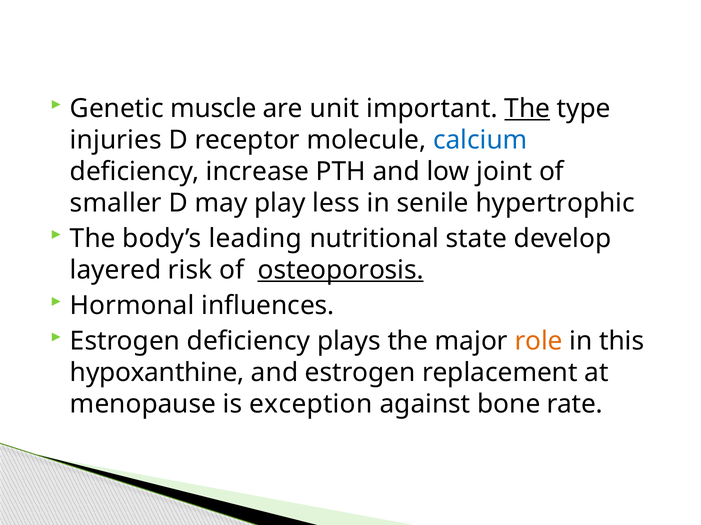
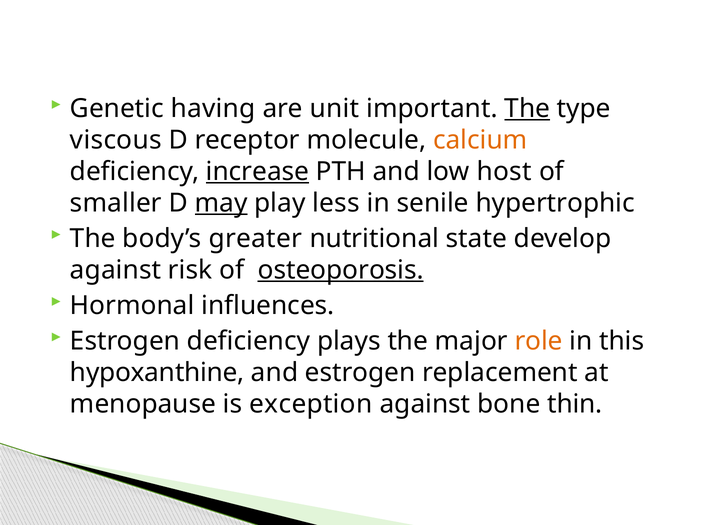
muscle: muscle -> having (213, 109)
injuries: injuries -> viscous (116, 140)
calcium colour: blue -> orange (480, 140)
increase underline: none -> present (258, 172)
joint: joint -> host (504, 172)
may underline: none -> present (221, 203)
leading: leading -> greater (255, 239)
layered: layered -> against (116, 270)
rate: rate -> thin (575, 405)
